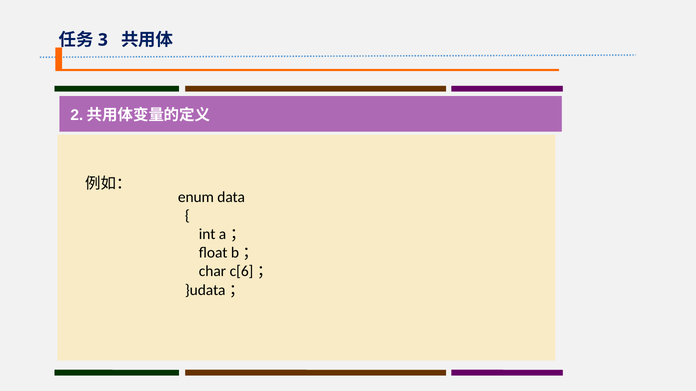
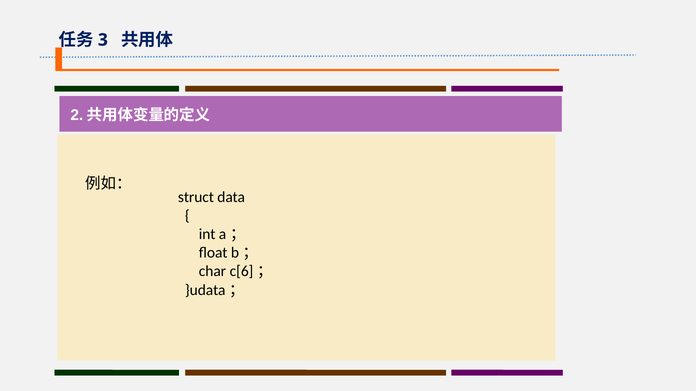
enum: enum -> struct (196, 198)
